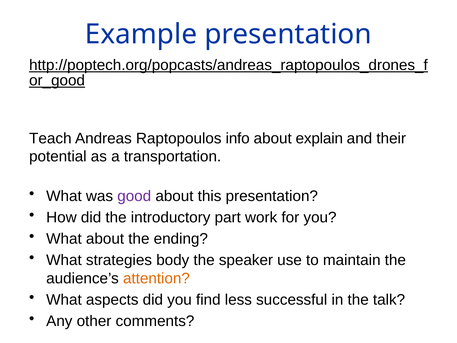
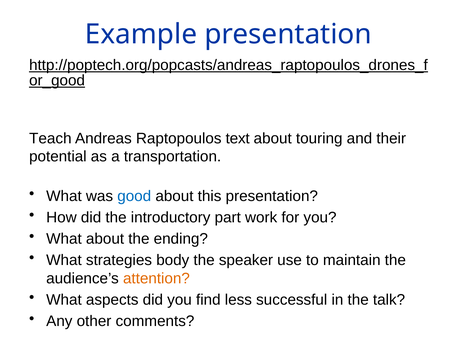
info: info -> text (238, 138)
explain: explain -> touring (319, 138)
good colour: purple -> blue (134, 196)
